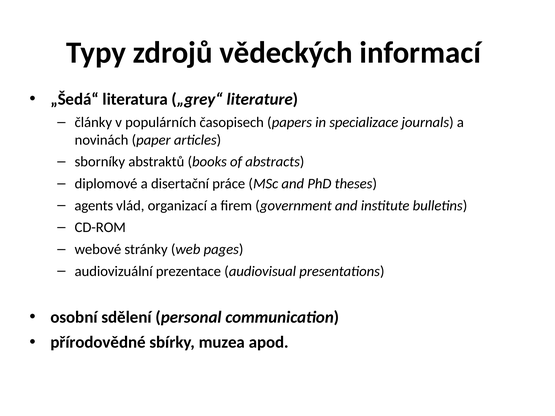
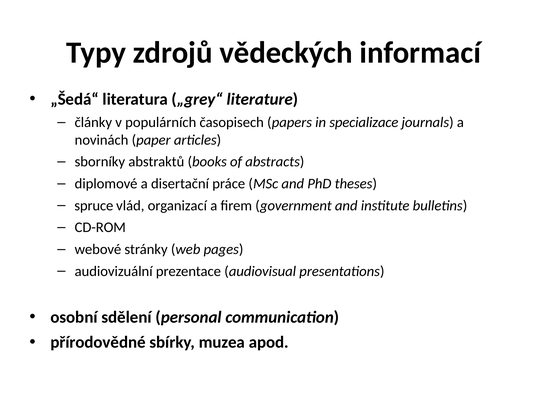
agents: agents -> spruce (94, 206)
